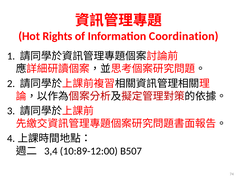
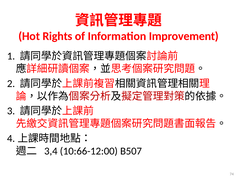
Coordination: Coordination -> Improvement (184, 36)
10:89-12:00: 10:89-12:00 -> 10:66-12:00 (89, 151)
